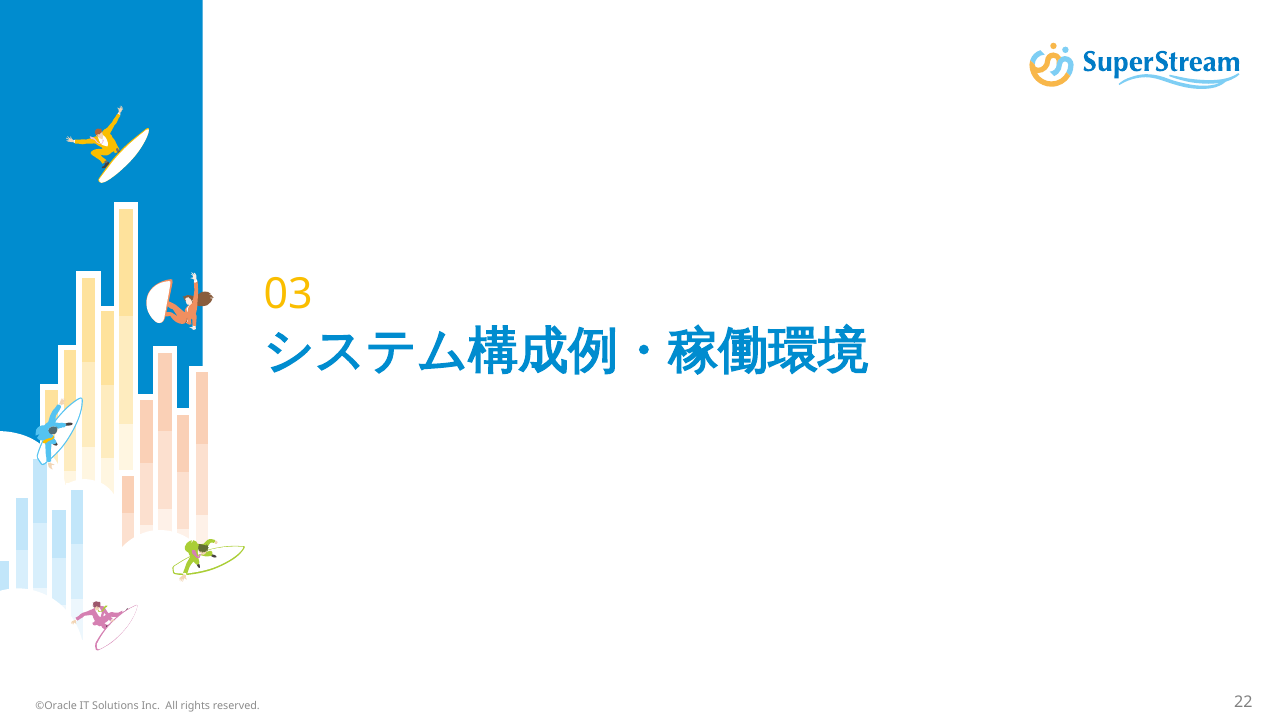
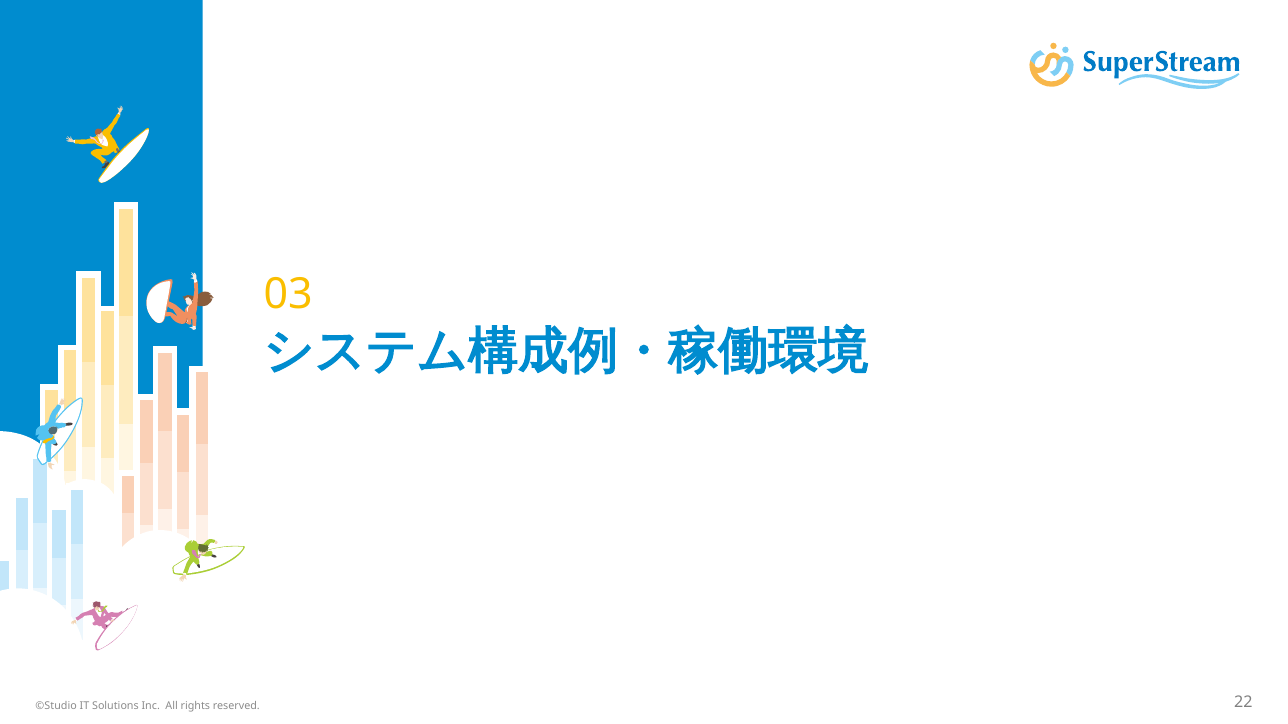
©Oracle: ©Oracle -> ©Studio (56, 706)
